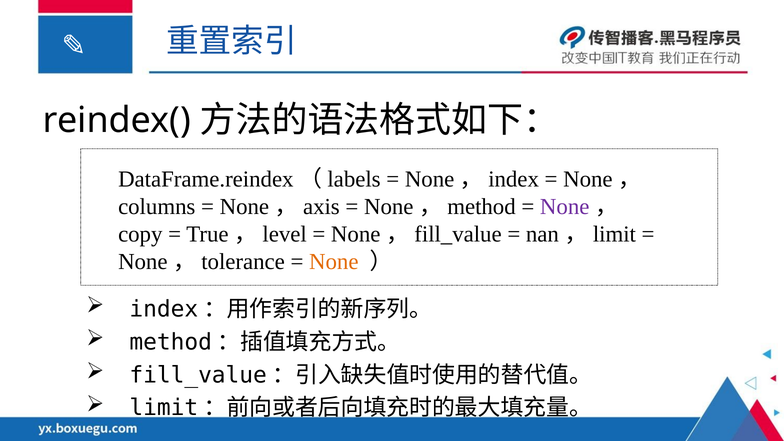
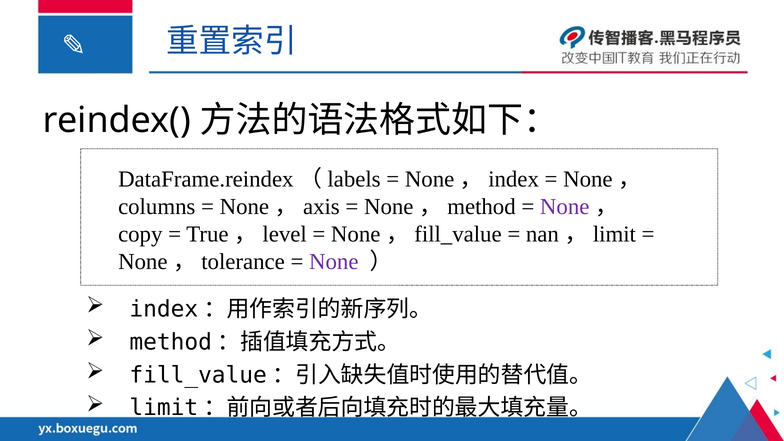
None colour: orange -> purple (334, 262)
